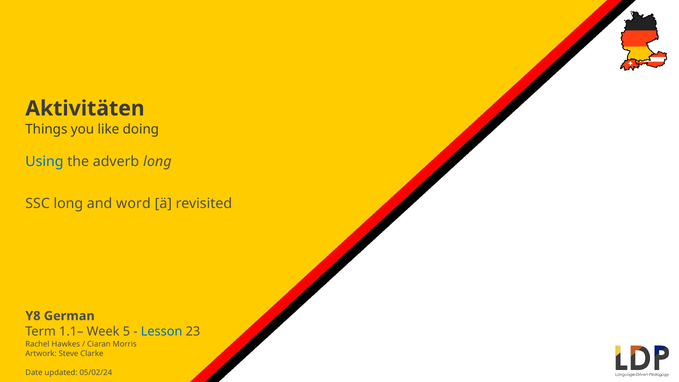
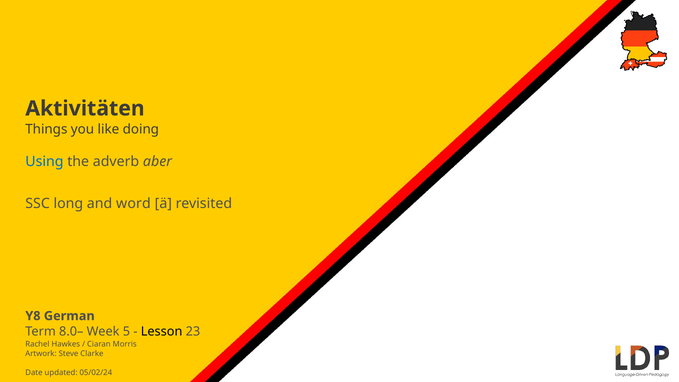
adverb long: long -> aber (157, 161)
1.1–: 1.1– -> 8.0– (71, 331)
Lesson colour: blue -> black (162, 331)
